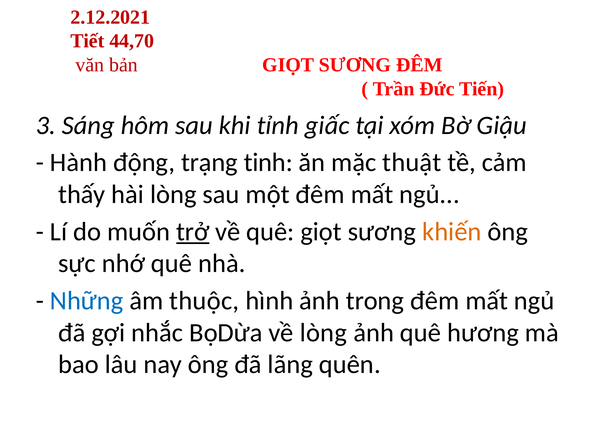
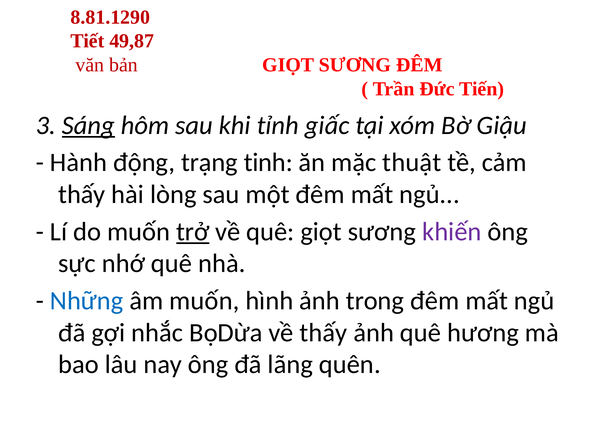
2.12.2021: 2.12.2021 -> 8.81.1290 (110, 17)
44,70: 44,70 -> 49,87 (132, 41)
Sáng underline: none -> present (88, 125)
khiến colour: orange -> purple (452, 232)
âm thuộc: thuộc -> muốn (204, 301)
về lòng: lòng -> thấy (323, 332)
